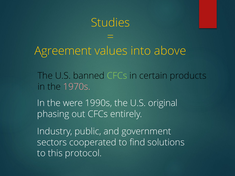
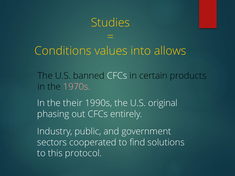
Agreement: Agreement -> Conditions (63, 51)
above: above -> allows (170, 51)
CFCs colour: light green -> white (117, 76)
were: were -> their (73, 103)
